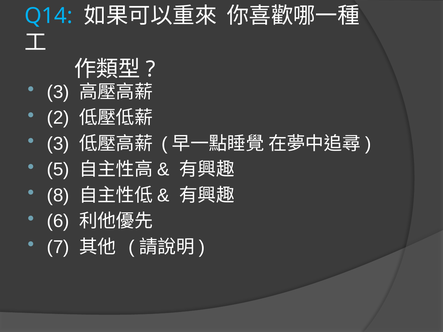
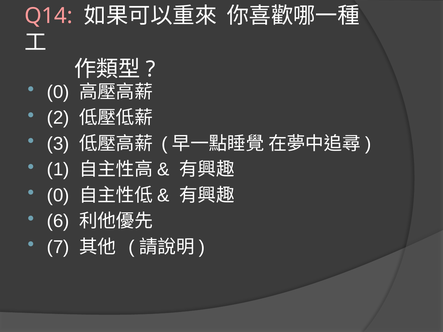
Q14 colour: light blue -> pink (49, 16)
3: 3 -> 0 (58, 92)
5: 5 -> 1 (58, 170)
8: 8 -> 0 (58, 195)
